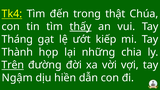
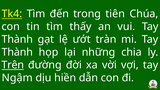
thật: thật -> tiên (115, 14)
thấy underline: present -> none (81, 27)
Tháng: Tháng -> Thành (17, 39)
kiếp: kiếp -> tràn (106, 39)
